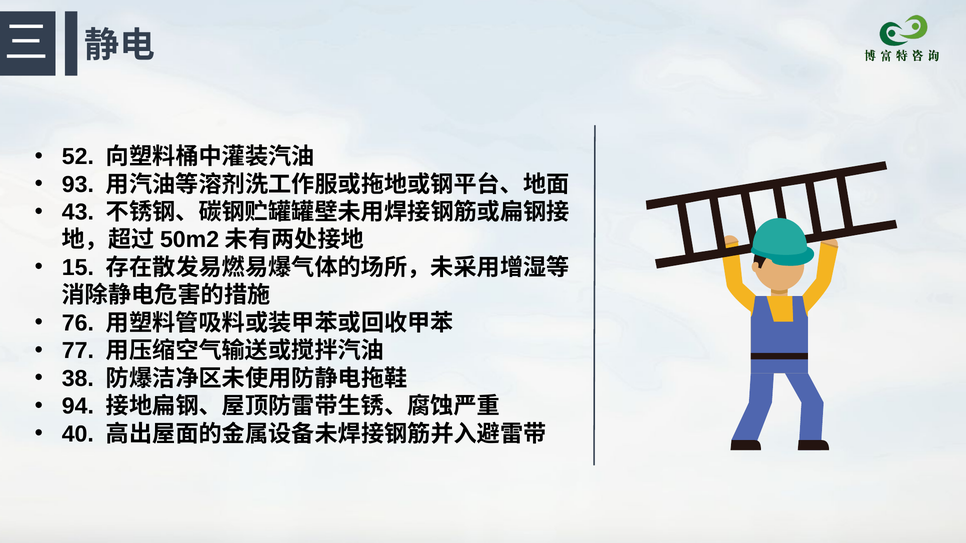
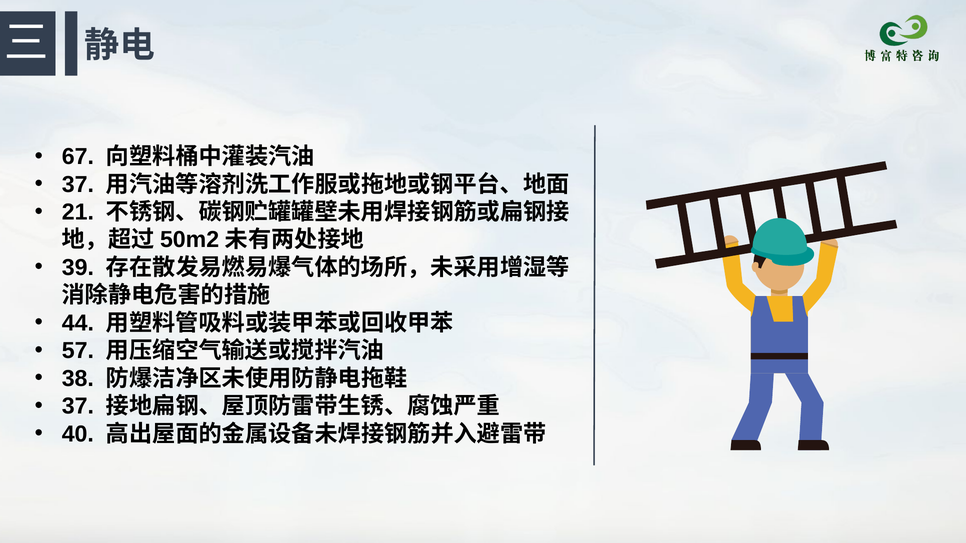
52: 52 -> 67 (78, 157)
93: 93 -> 37 (78, 184)
43: 43 -> 21 (78, 212)
15: 15 -> 39 (78, 268)
76: 76 -> 44 (78, 323)
77: 77 -> 57 (78, 351)
94: 94 -> 37 (78, 407)
